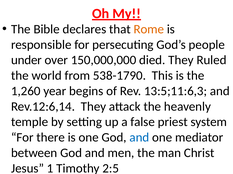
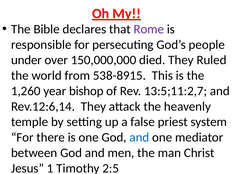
Rome colour: orange -> purple (149, 29)
538-1790: 538-1790 -> 538-8915 (119, 76)
begins: begins -> bishop (86, 91)
13:5;11:6,3: 13:5;11:6,3 -> 13:5;11:2,7 (176, 91)
